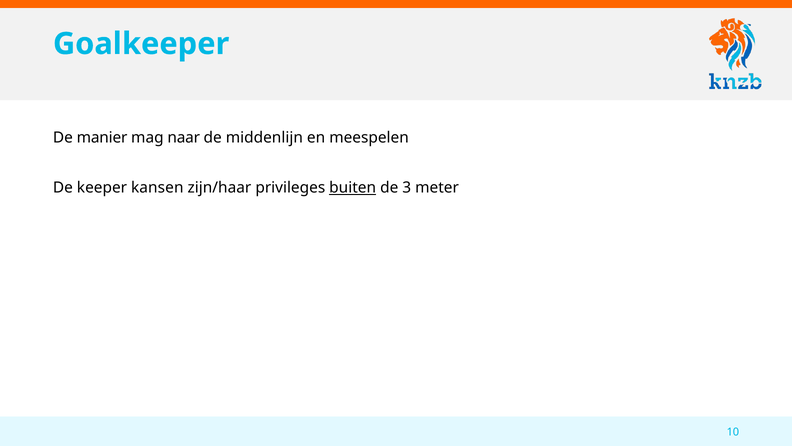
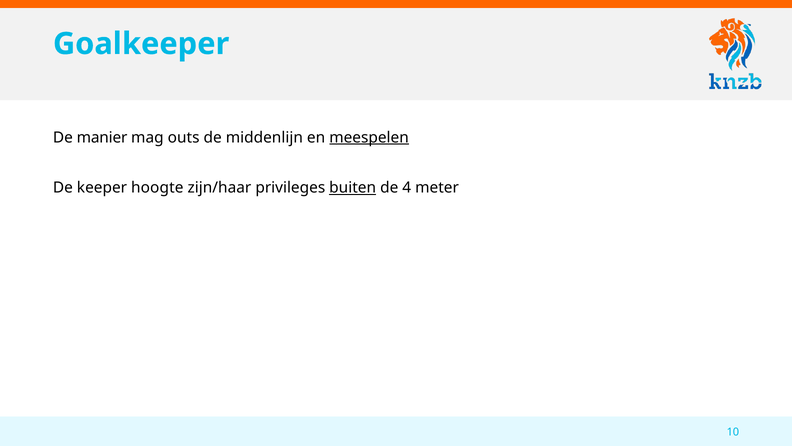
naar: naar -> outs (184, 137)
meespelen underline: none -> present (369, 137)
kansen: kansen -> hoogte (157, 187)
3: 3 -> 4 (407, 187)
